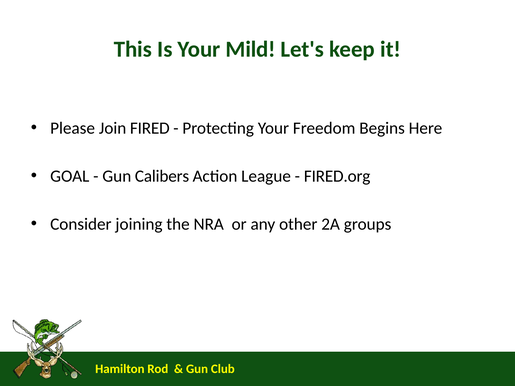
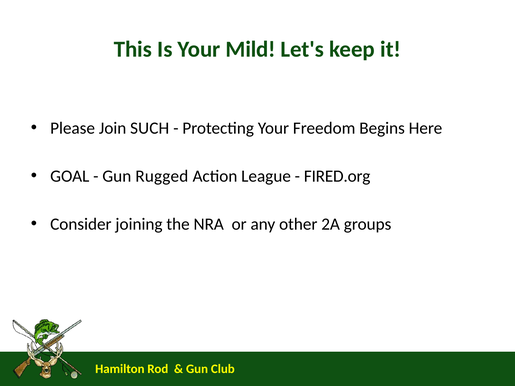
FIRED: FIRED -> SUCH (150, 128)
Calibers: Calibers -> Rugged (162, 176)
